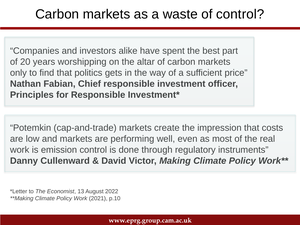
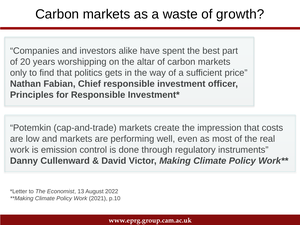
of control: control -> growth (240, 14)
